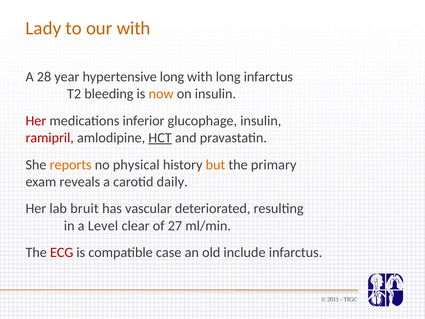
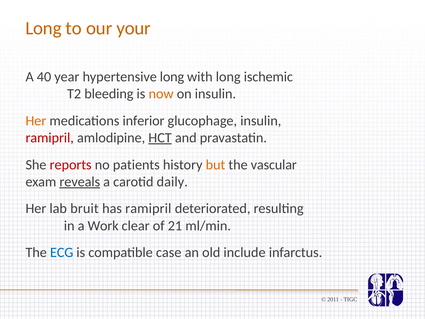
Lady: Lady -> Long (44, 28)
our with: with -> your (134, 28)
28: 28 -> 40 (44, 77)
long infarctus: infarctus -> ischemic (268, 77)
Her colour: red -> orange (36, 121)
reports colour: orange -> red (71, 165)
physical: physical -> patients (136, 165)
primary: primary -> vascular (274, 165)
reveals underline: none -> present (80, 182)
has vascular: vascular -> ramipril (148, 208)
Level: Level -> Work (103, 225)
27: 27 -> 21 (175, 225)
ECG colour: red -> blue (62, 252)
